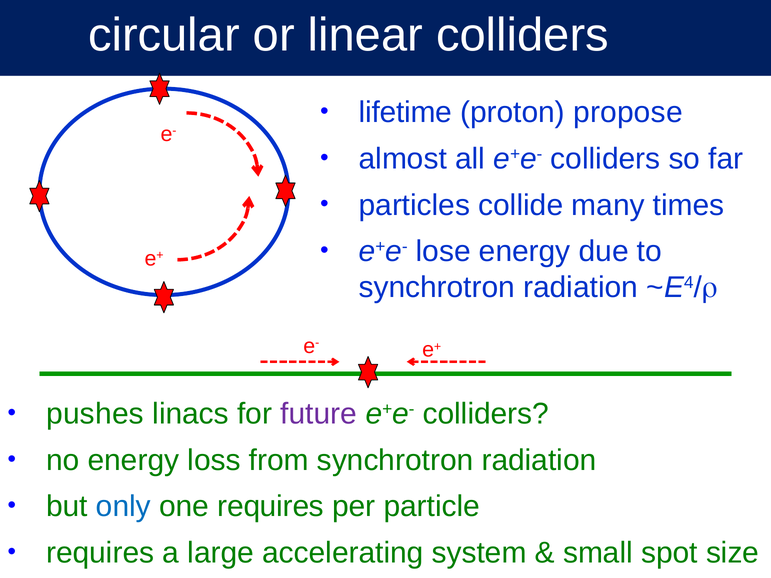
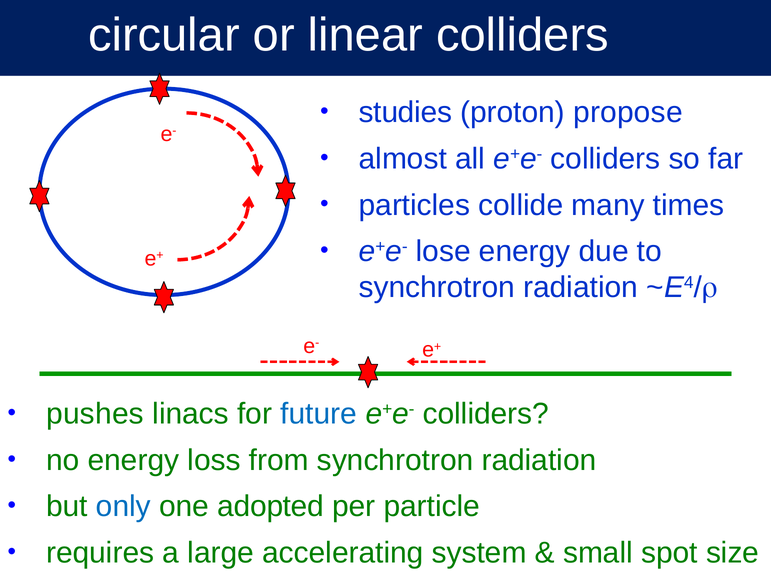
lifetime: lifetime -> studies (405, 113)
future colour: purple -> blue (319, 414)
one requires: requires -> adopted (271, 507)
